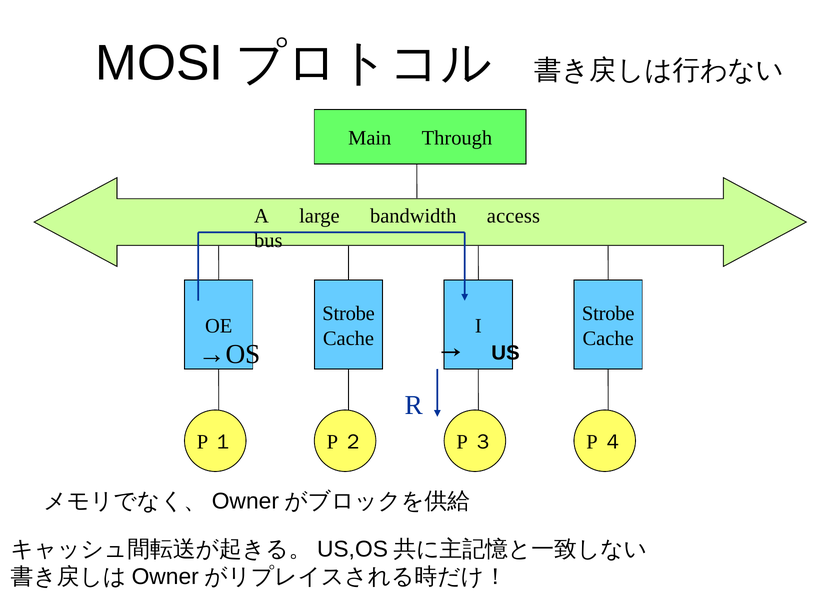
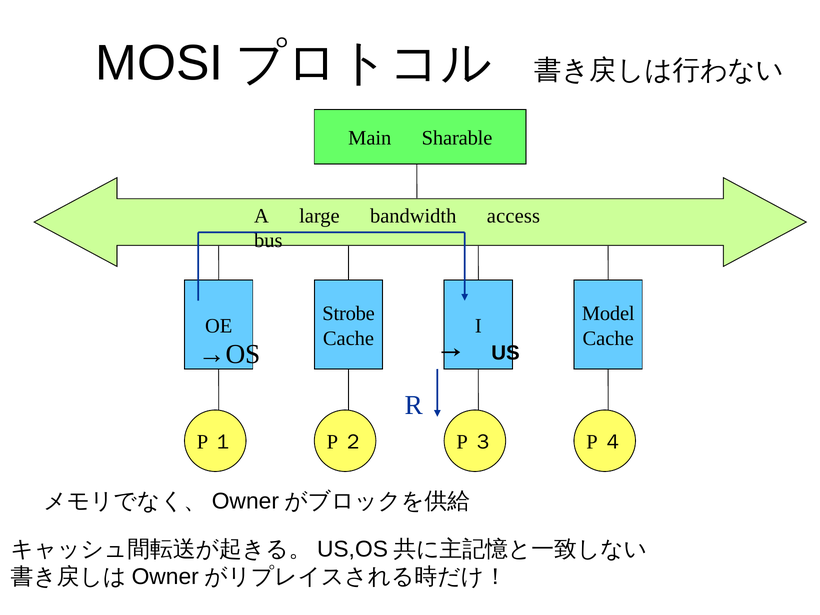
Through: Through -> Sharable (457, 138)
Strobe: Strobe -> Model (608, 314)
